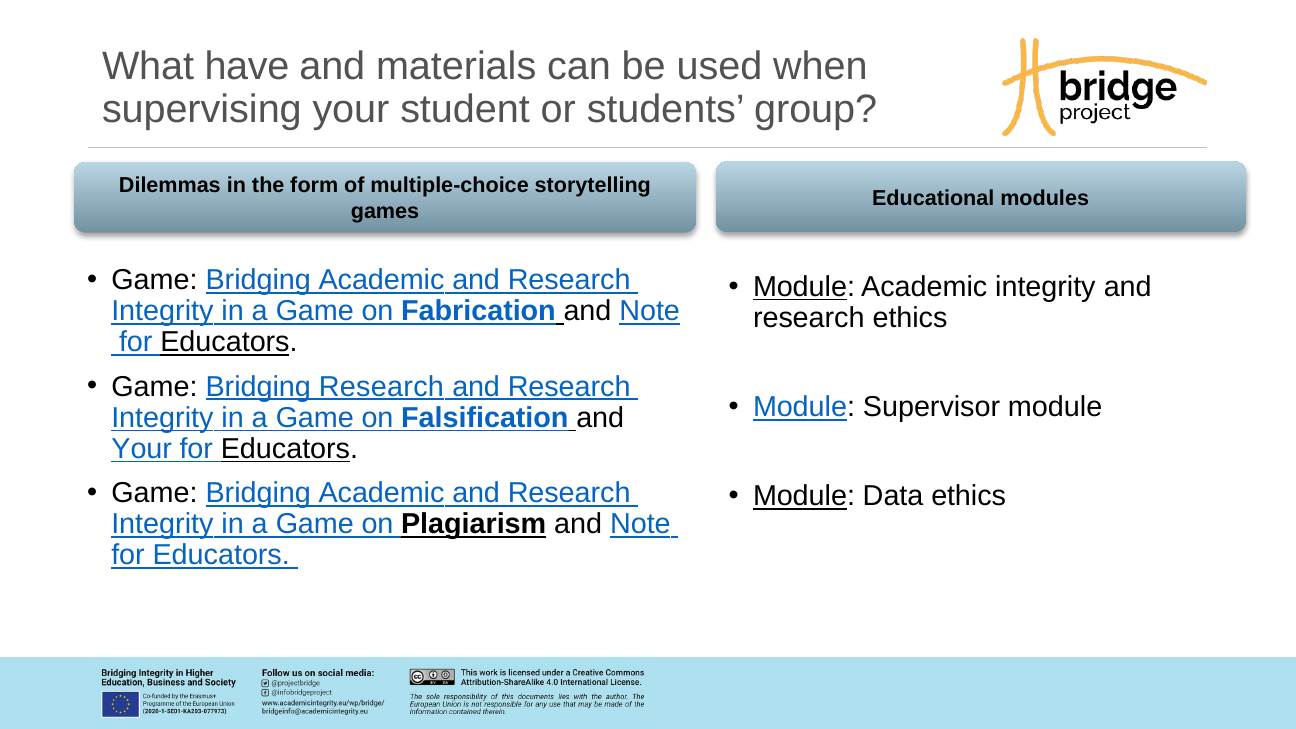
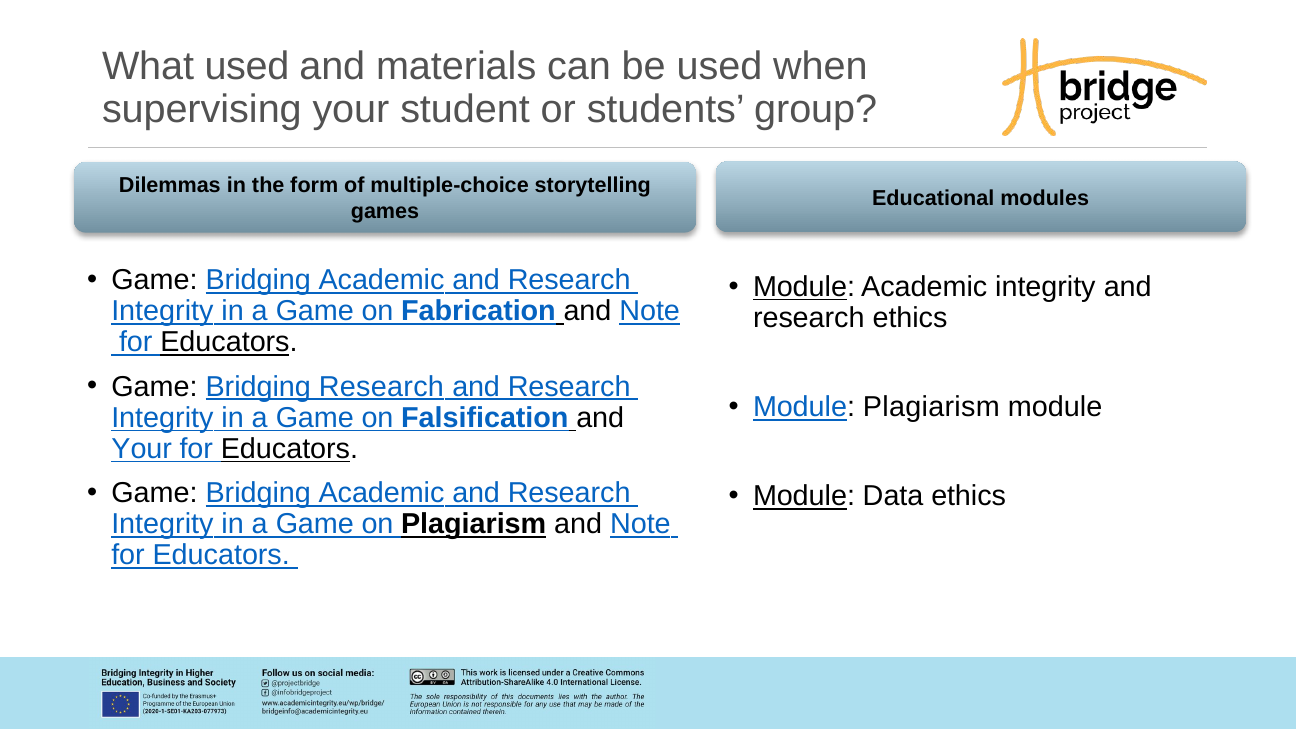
What have: have -> used (247, 66)
Module Supervisor: Supervisor -> Plagiarism (931, 407)
